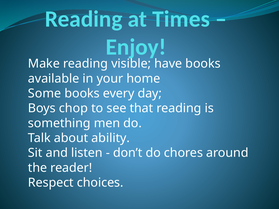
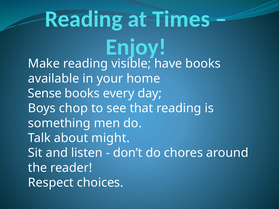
Some: Some -> Sense (45, 94)
ability: ability -> might (111, 138)
